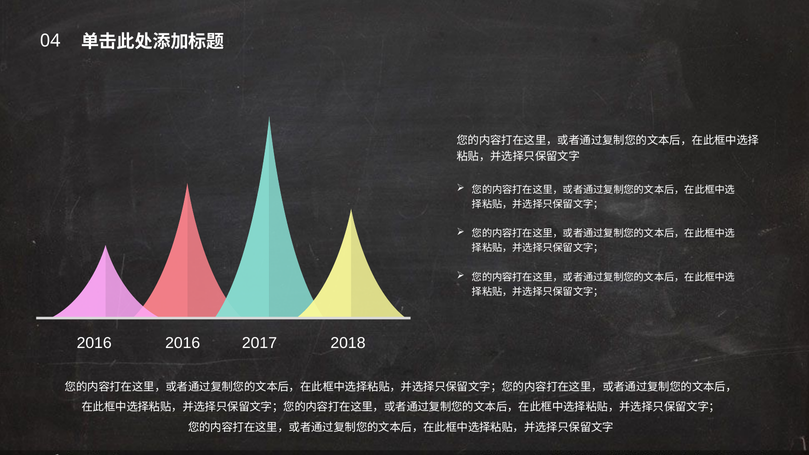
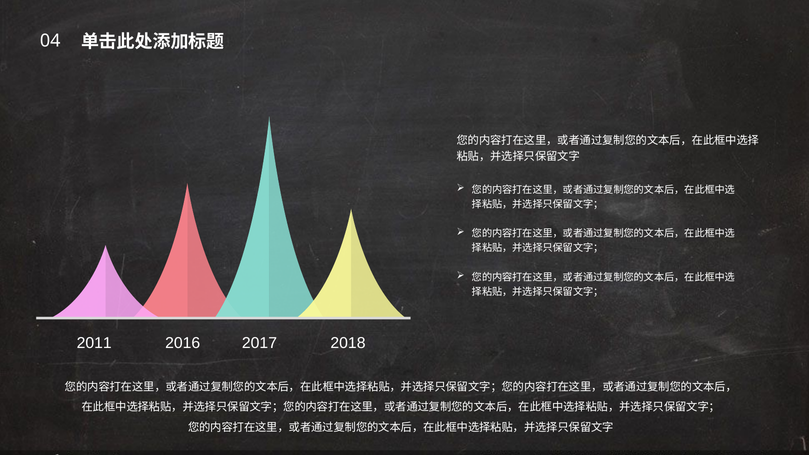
2016: 2016 -> 2011 (94, 343)
